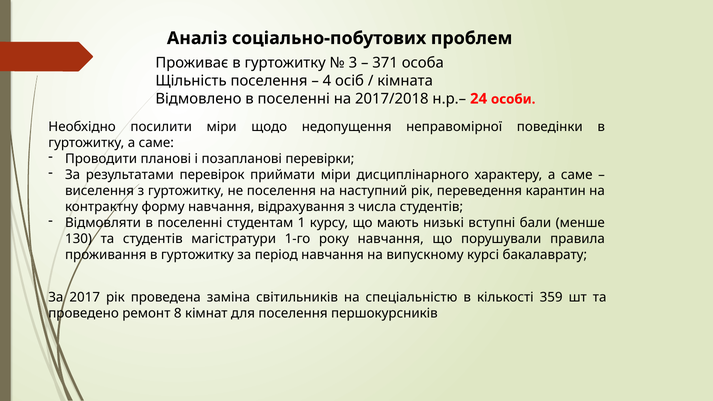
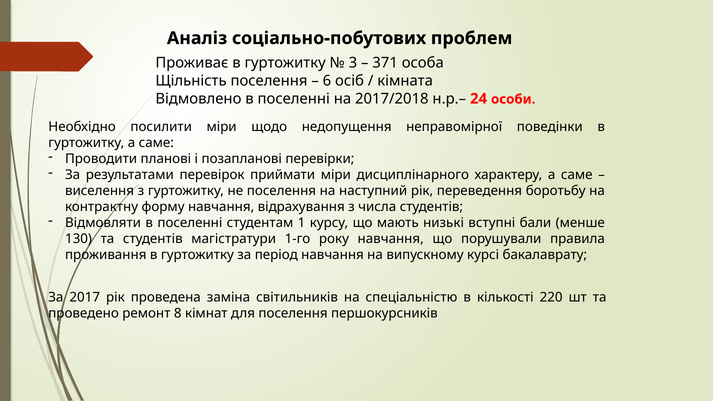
4: 4 -> 6 (327, 81)
карантин: карантин -> боротьбу (556, 191)
359: 359 -> 220 (551, 297)
